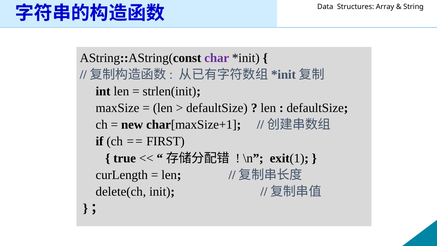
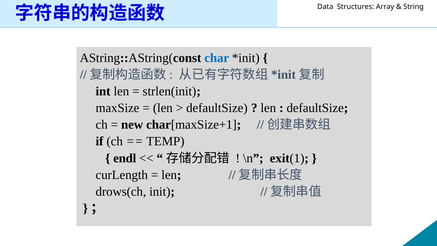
char colour: purple -> blue (217, 58)
FIRST: FIRST -> TEMP (165, 141)
true: true -> endl (125, 158)
delete(ch: delete(ch -> drows(ch (121, 191)
